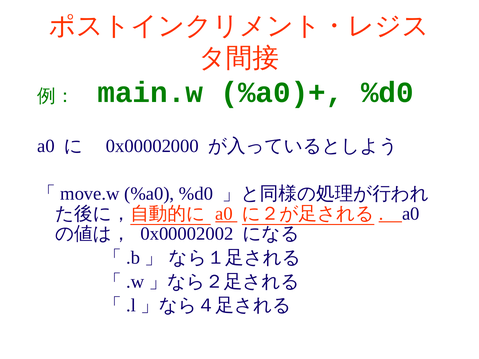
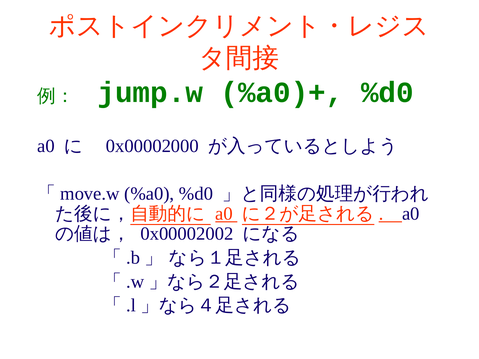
main.w: main.w -> jump.w (150, 93)
